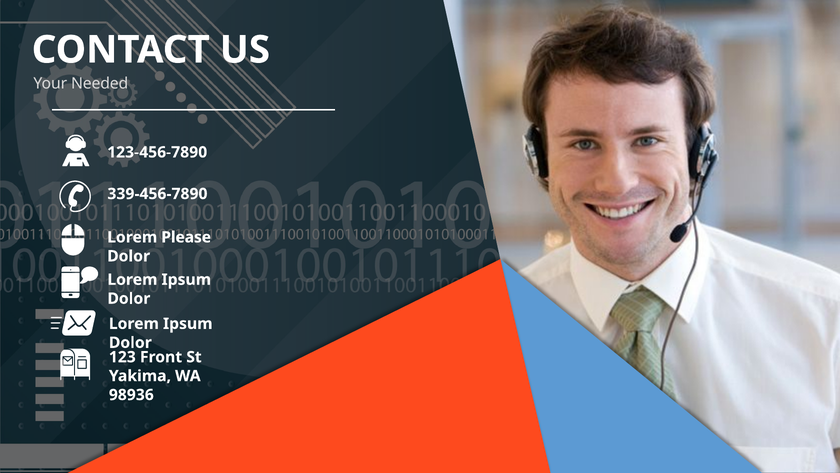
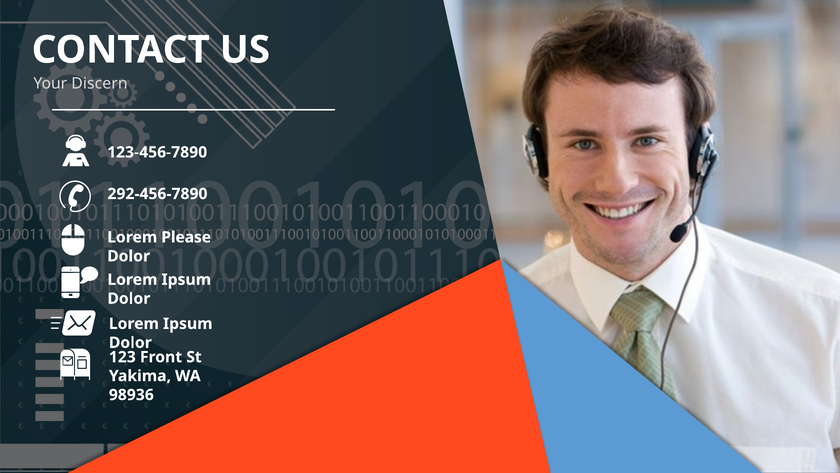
Needed: Needed -> Discern (100, 83)
339-456-7890: 339-456-7890 -> 292-456-7890 (157, 194)
